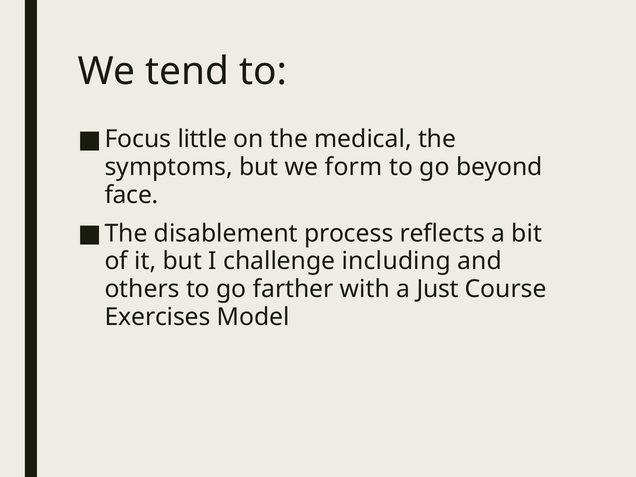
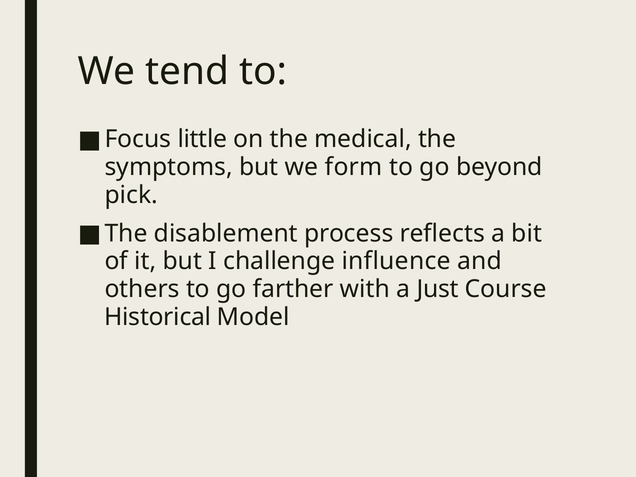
face: face -> pick (131, 195)
including: including -> influence (396, 261)
Exercises: Exercises -> Historical (158, 317)
